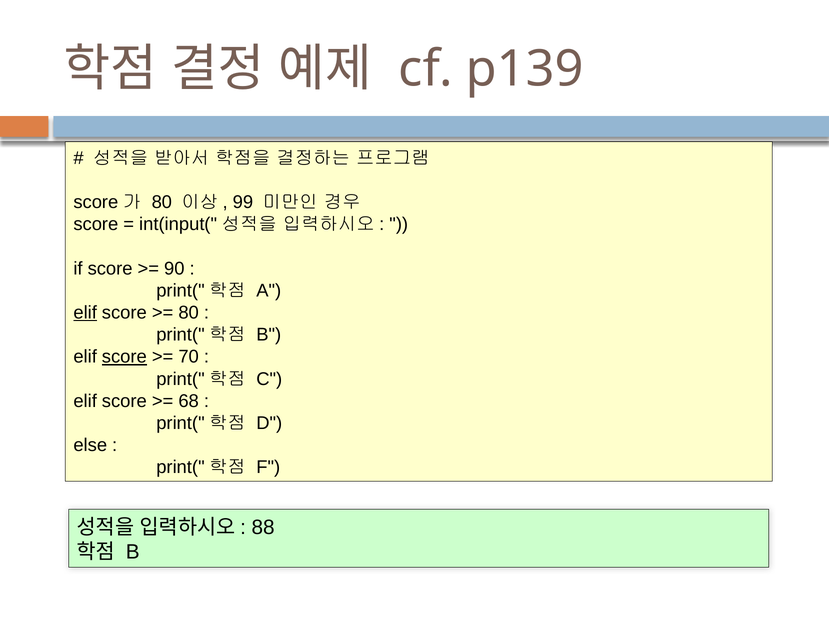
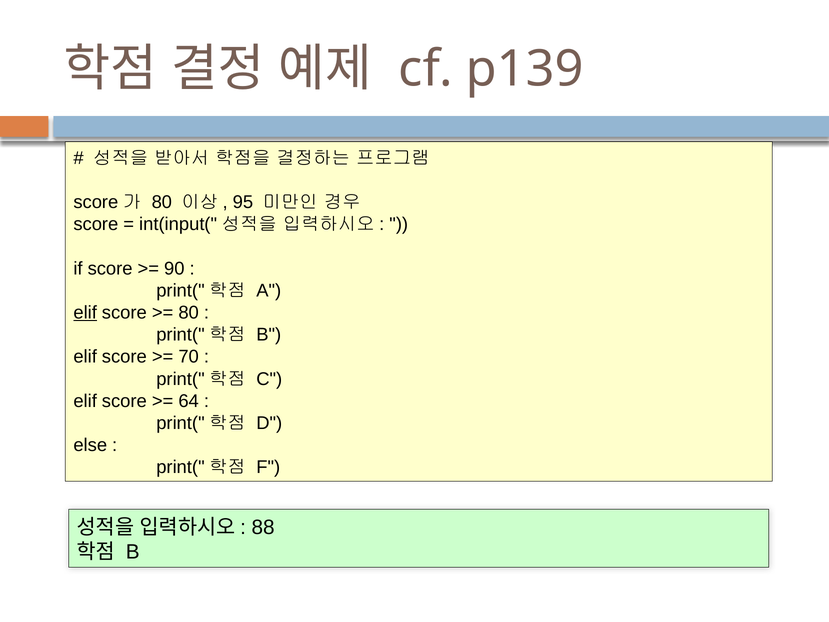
99: 99 -> 95 (243, 202)
score underline: present -> none (124, 357)
68: 68 -> 64 (189, 401)
